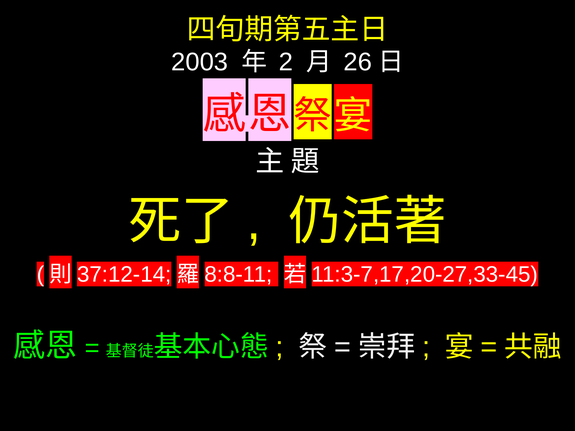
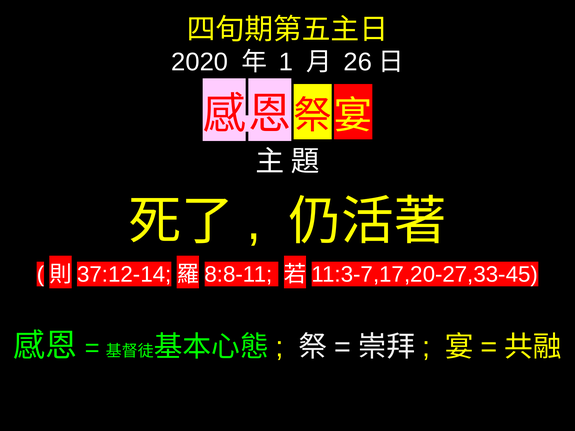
2003: 2003 -> 2020 (200, 62)
2: 2 -> 1 (286, 62)
